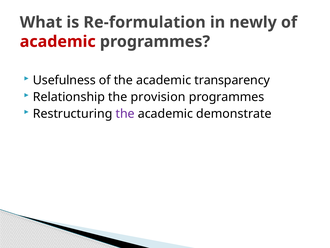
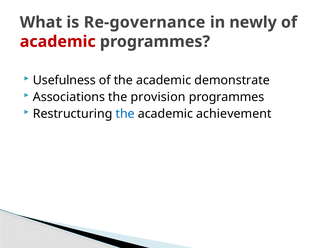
Re-formulation: Re-formulation -> Re-governance (145, 22)
transparency: transparency -> demonstrate (232, 80)
Relationship: Relationship -> Associations (69, 97)
the colour: purple -> blue (125, 113)
demonstrate: demonstrate -> achievement (234, 113)
